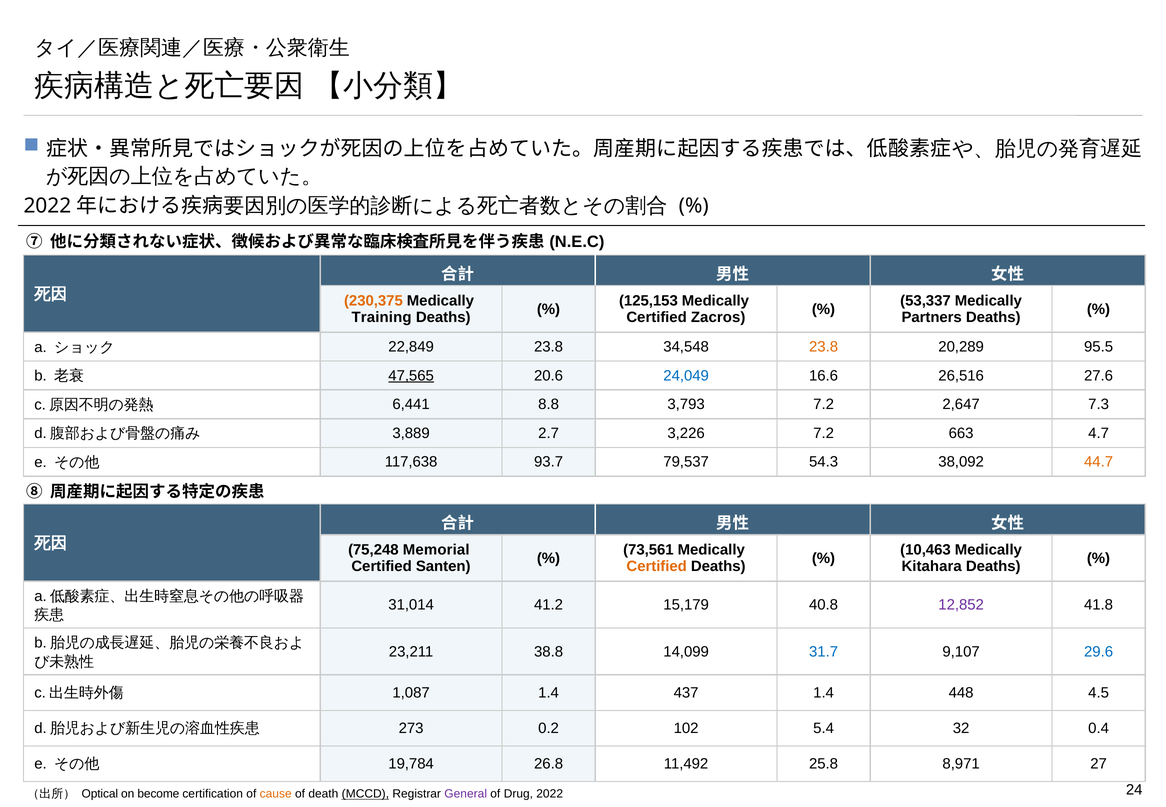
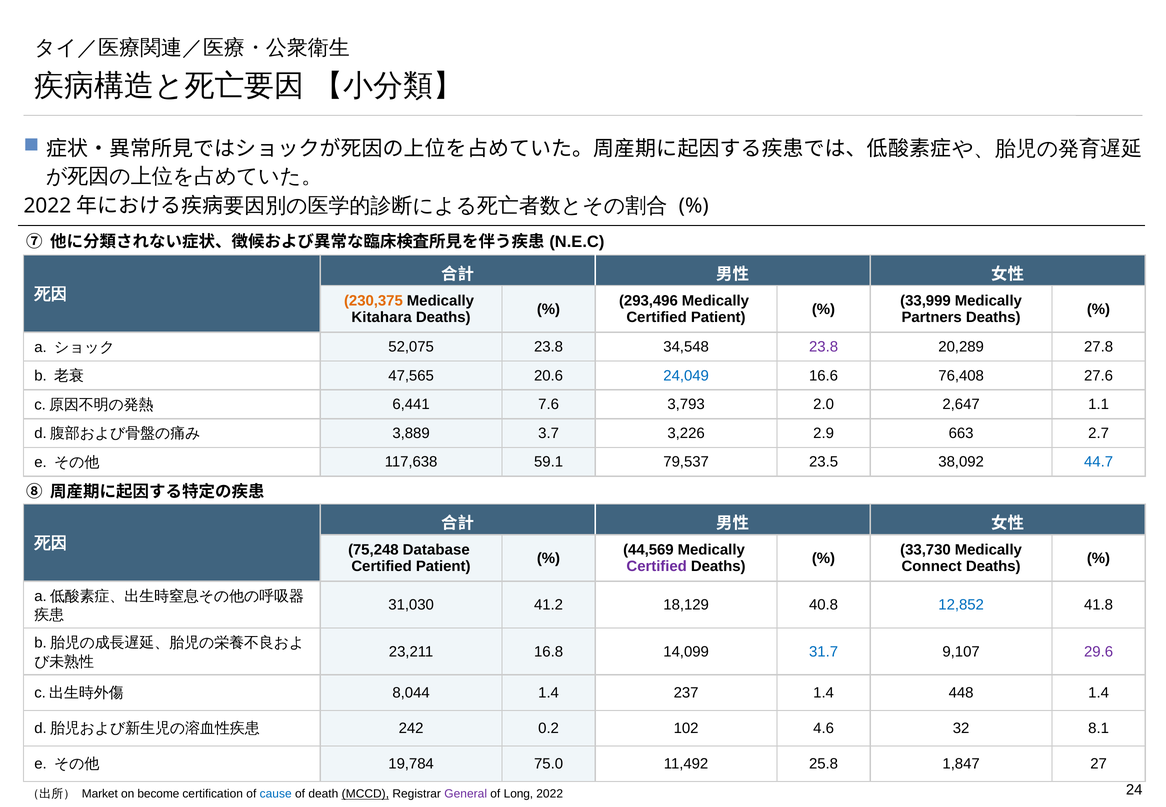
125,153: 125,153 -> 293,496 (648, 301)
53,337: 53,337 -> 33,999 (925, 301)
Training: Training -> Kitahara (382, 318)
Zacros: Zacros -> Patient (718, 318)
22,849: 22,849 -> 52,075 (411, 347)
23.8 colour: orange -> purple (824, 347)
95.5: 95.5 -> 27.8 (1099, 347)
47,565 underline: present -> none (411, 376)
26,516: 26,516 -> 76,408 (961, 376)
8.8: 8.8 -> 7.6 (549, 405)
3,793 7.2: 7.2 -> 2.0 (824, 405)
7.3: 7.3 -> 1.1 (1099, 405)
2.7: 2.7 -> 3.7 (549, 433)
3,226 7.2: 7.2 -> 2.9 (824, 433)
4.7: 4.7 -> 2.7 (1099, 433)
93.7: 93.7 -> 59.1 (549, 462)
54.3: 54.3 -> 23.5 (824, 462)
44.7 colour: orange -> blue (1099, 462)
Memorial: Memorial -> Database (436, 550)
73,561: 73,561 -> 44,569 (648, 550)
10,463: 10,463 -> 33,730 (925, 550)
Santen: Santen -> Patient (443, 567)
Certified colour: orange -> purple (657, 567)
Kitahara: Kitahara -> Connect (932, 567)
31,014: 31,014 -> 31,030 (411, 605)
15,179: 15,179 -> 18,129 (686, 605)
12,852 colour: purple -> blue (961, 605)
38.8: 38.8 -> 16.8 (549, 652)
29.6 colour: blue -> purple (1099, 652)
1,087: 1,087 -> 8,044 (411, 693)
437: 437 -> 237 (686, 693)
448 4.5: 4.5 -> 1.4 (1099, 693)
273: 273 -> 242 (411, 729)
5.4: 5.4 -> 4.6 (824, 729)
0.4: 0.4 -> 8.1 (1099, 729)
26.8: 26.8 -> 75.0 (549, 764)
8,971: 8,971 -> 1,847 (961, 764)
Optical: Optical -> Market (100, 794)
cause colour: orange -> blue (276, 794)
Drug: Drug -> Long (518, 794)
